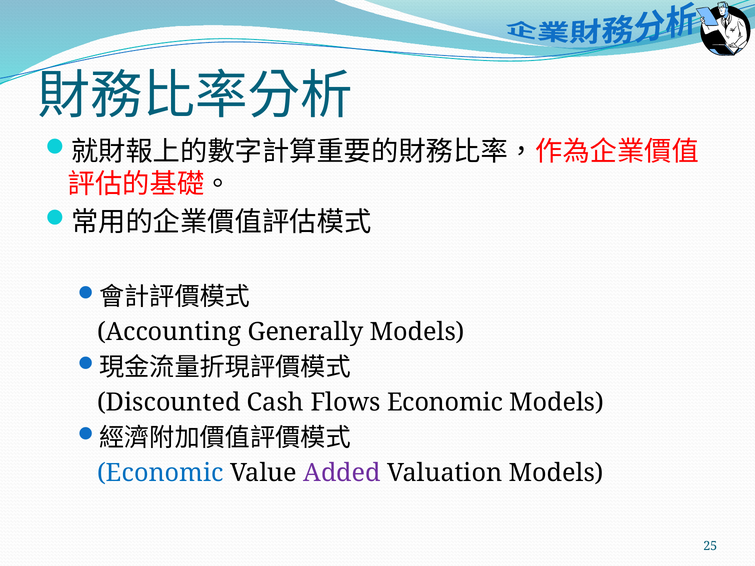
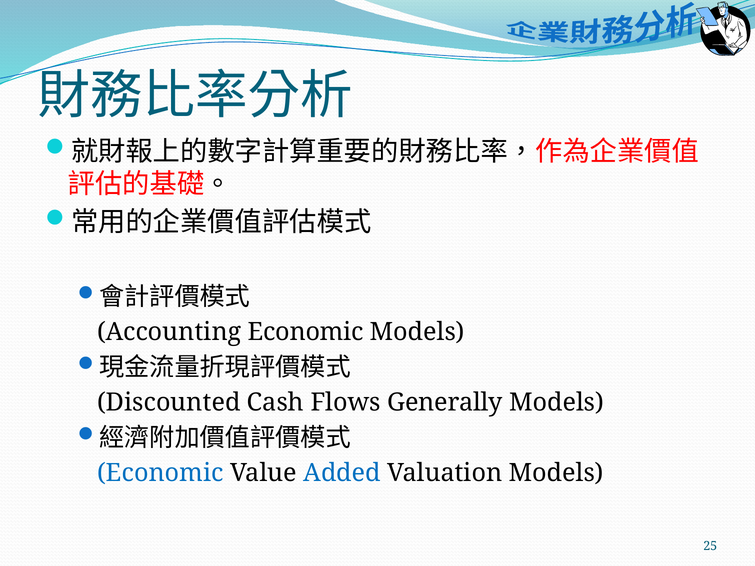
Accounting Generally: Generally -> Economic (306, 332)
Flows Economic: Economic -> Generally (445, 403)
Added colour: purple -> blue (342, 473)
